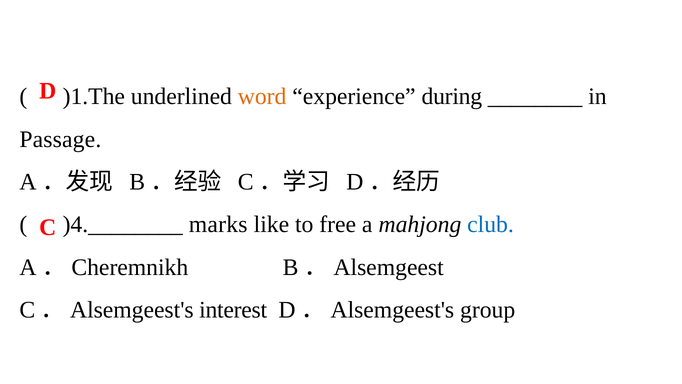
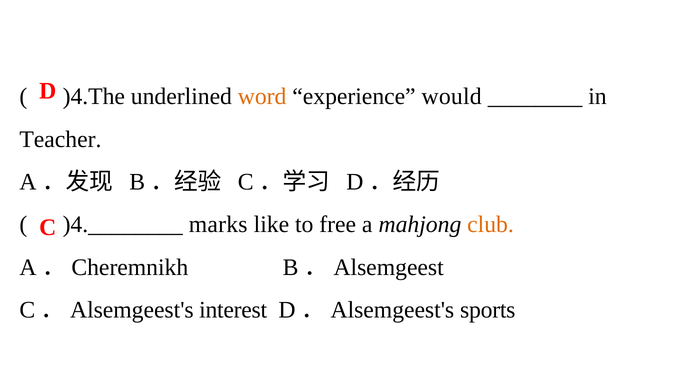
)1.The: )1.The -> )4.The (94, 97)
during: during -> would (452, 97)
Passage: Passage -> Teacher (60, 139)
club colour: blue -> orange (491, 224)
group: group -> sports (488, 310)
